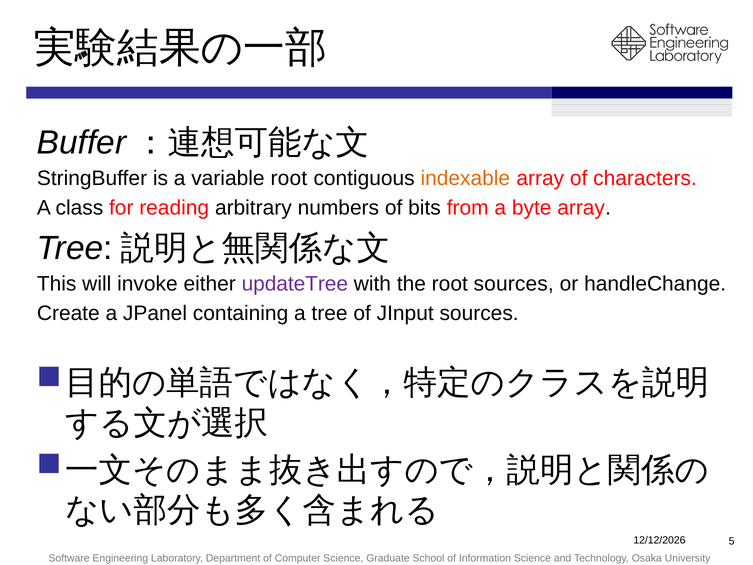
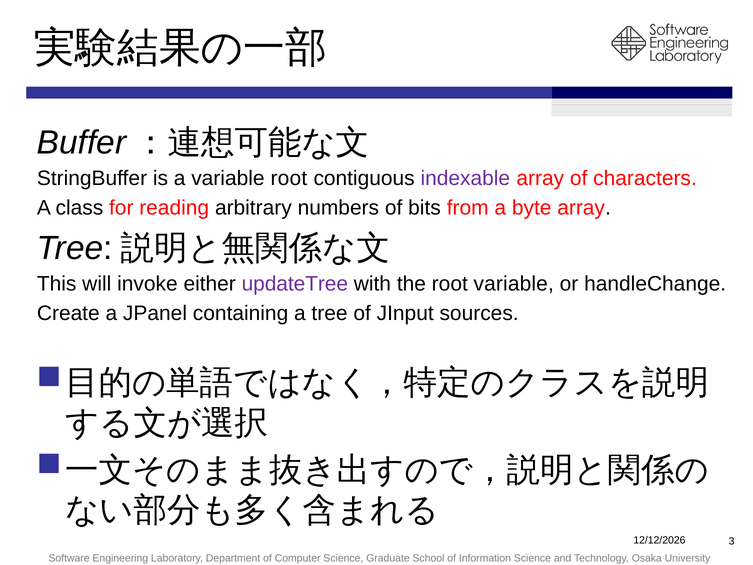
indexable colour: orange -> purple (465, 178)
root sources: sources -> variable (514, 284)
5: 5 -> 3 (732, 541)
